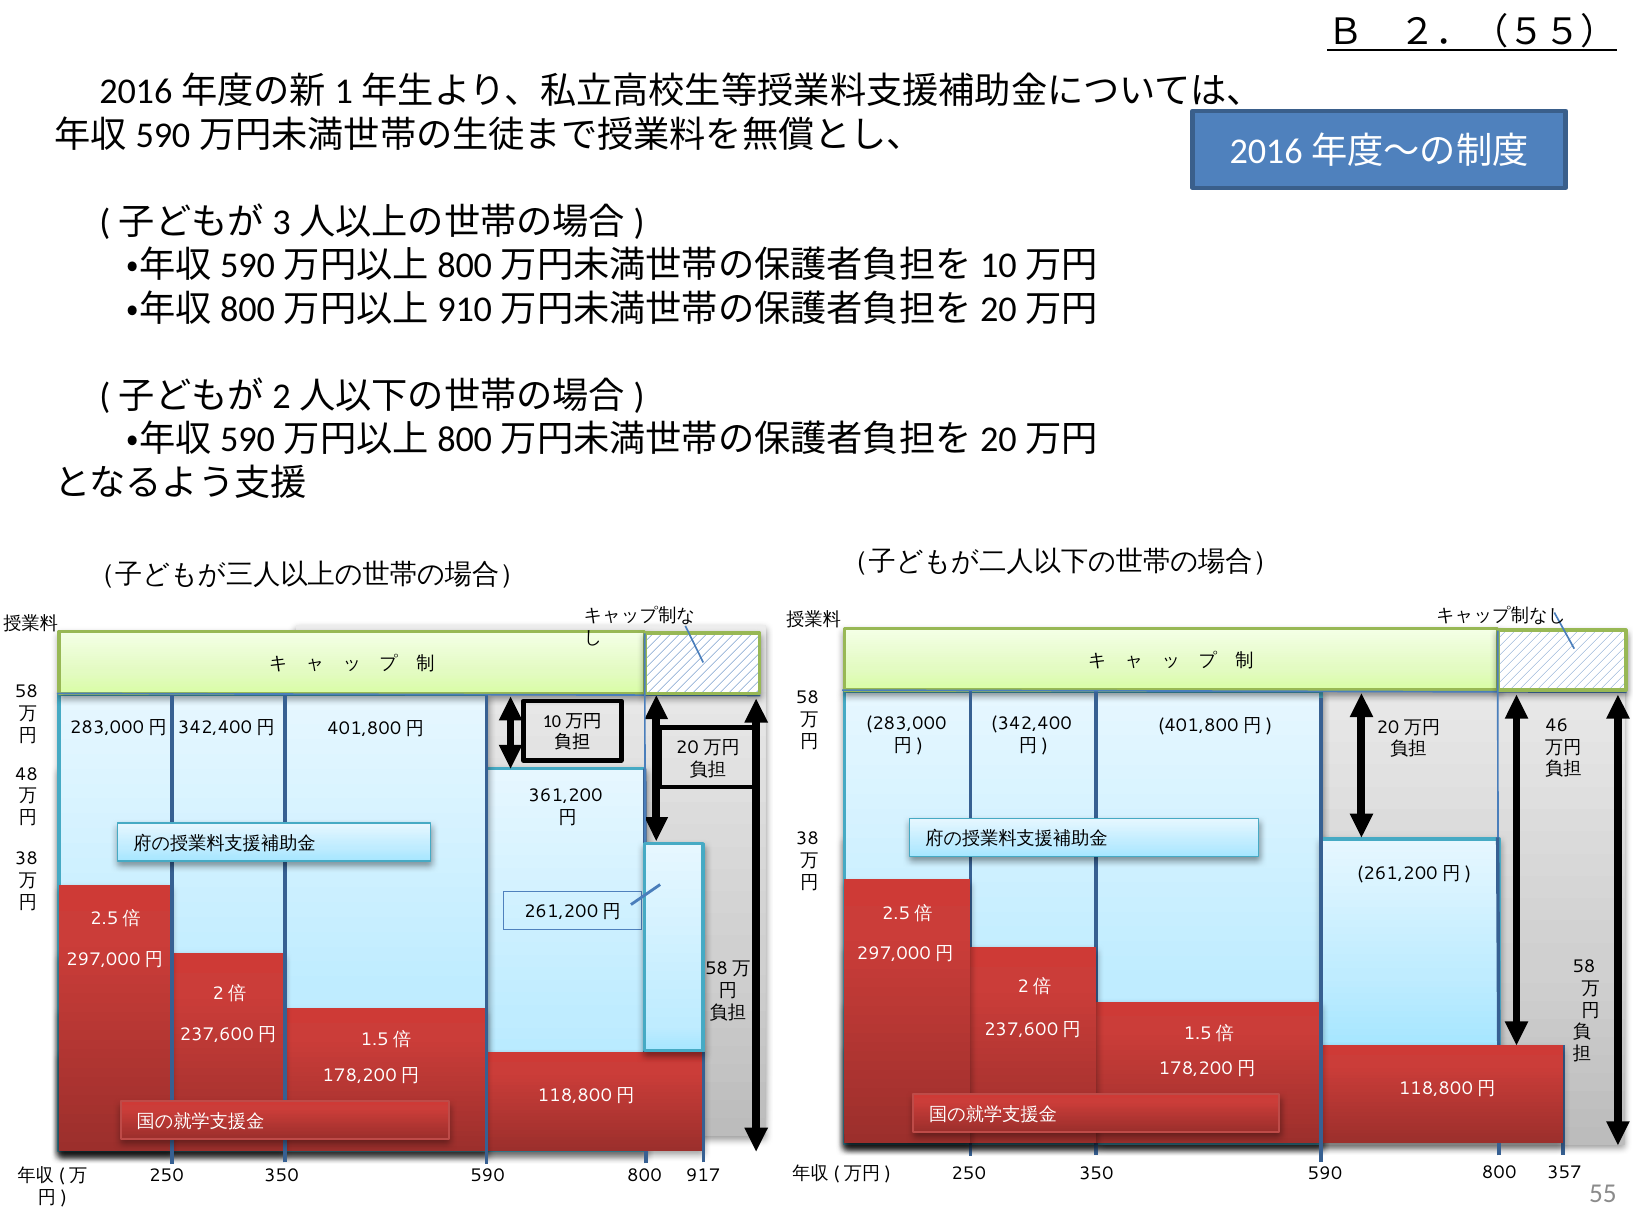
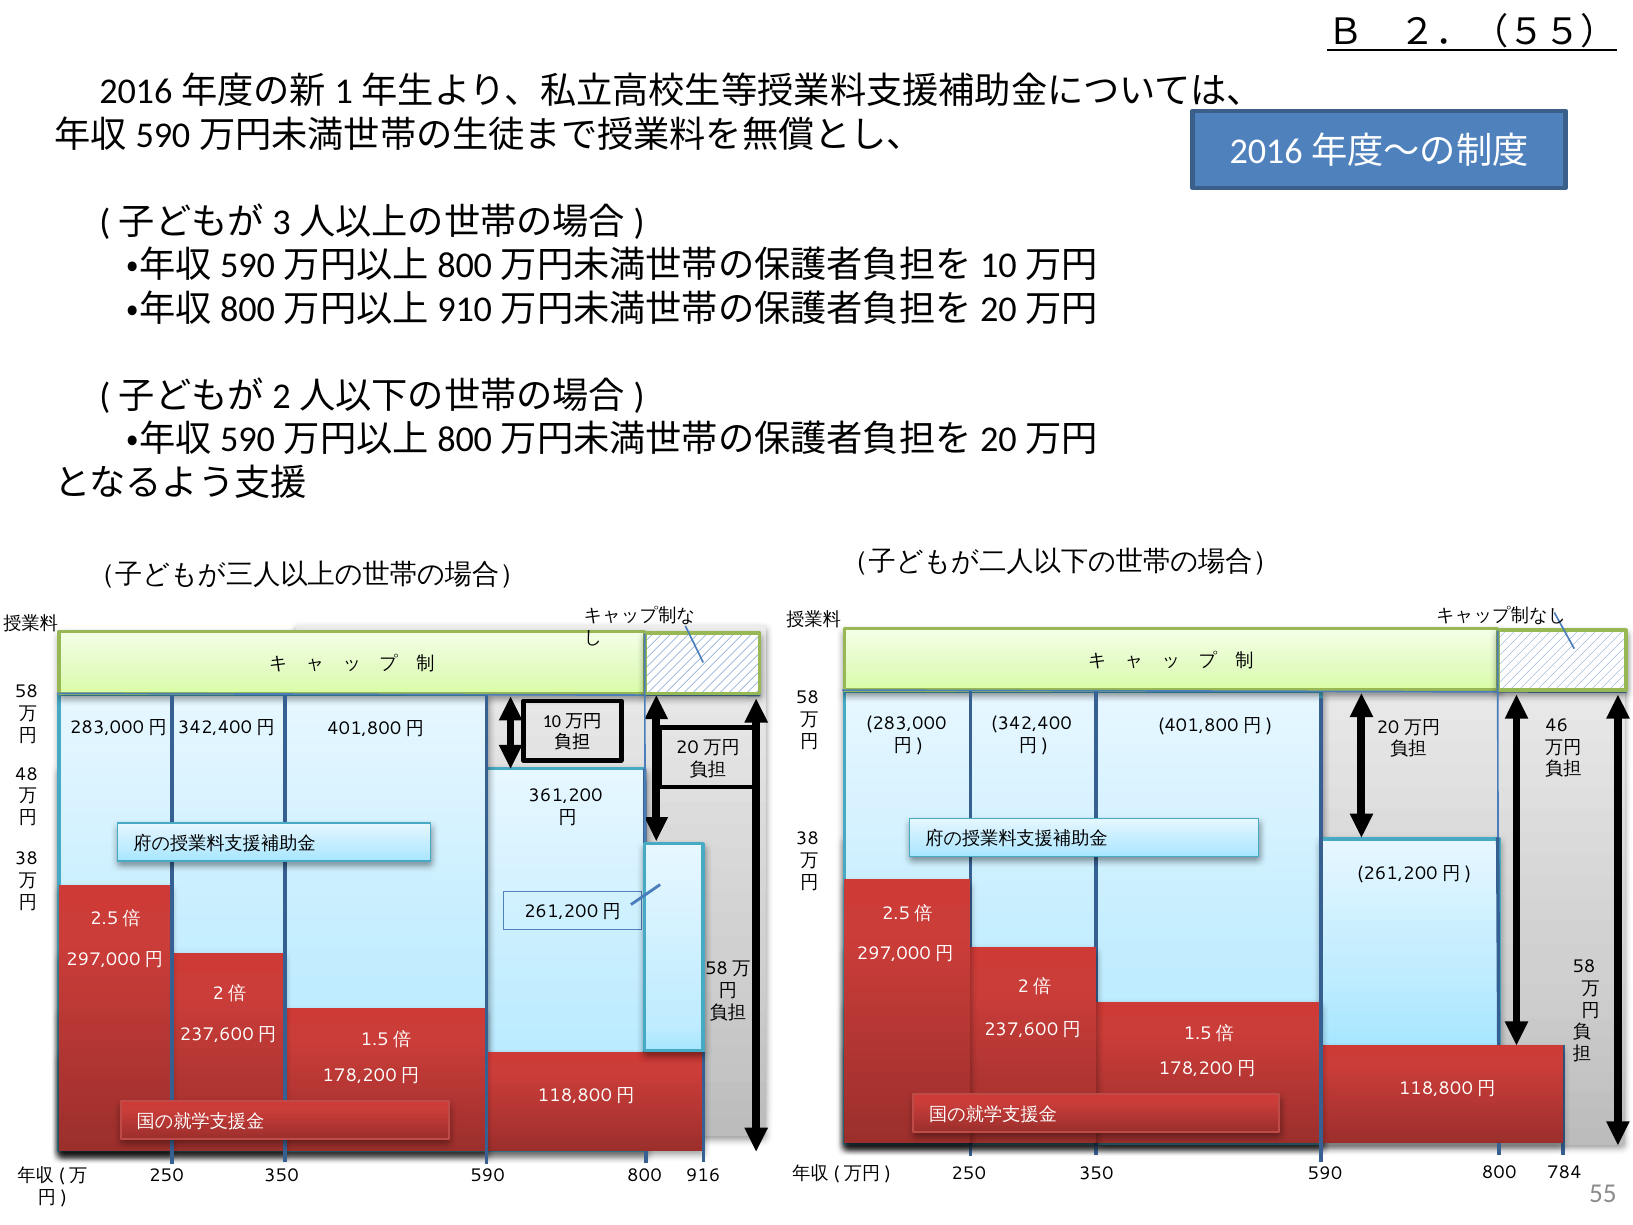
357: 357 -> 784 (1564, 1173)
917: 917 -> 916 (703, 1175)
